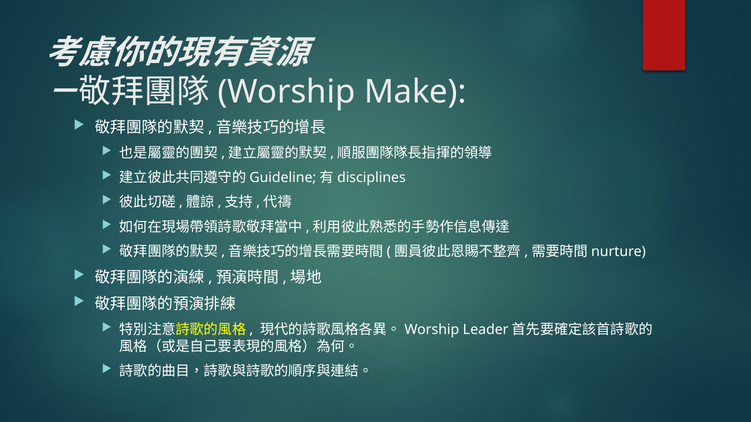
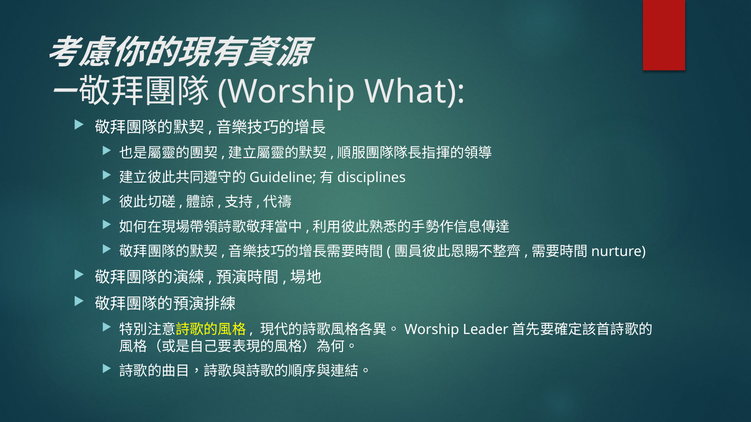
Make: Make -> What (415, 92)
